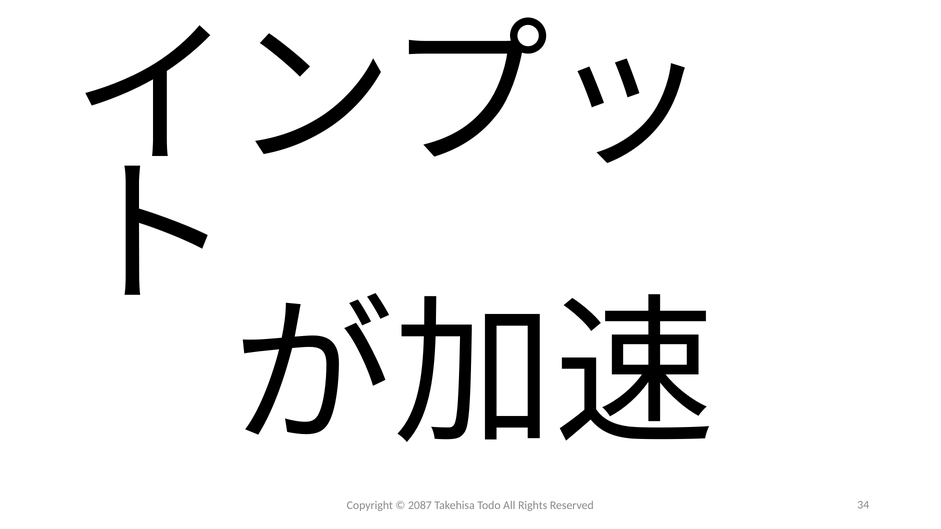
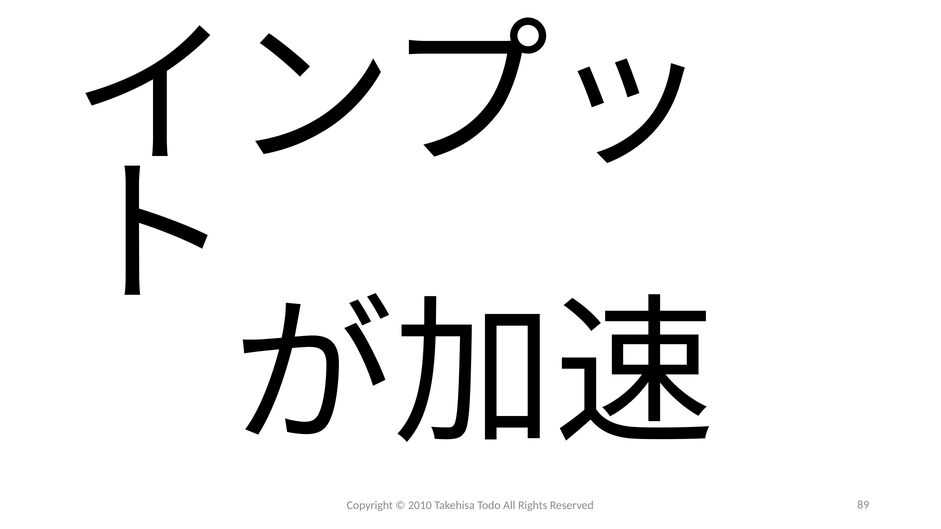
2087: 2087 -> 2010 (420, 505)
34: 34 -> 89 (863, 505)
